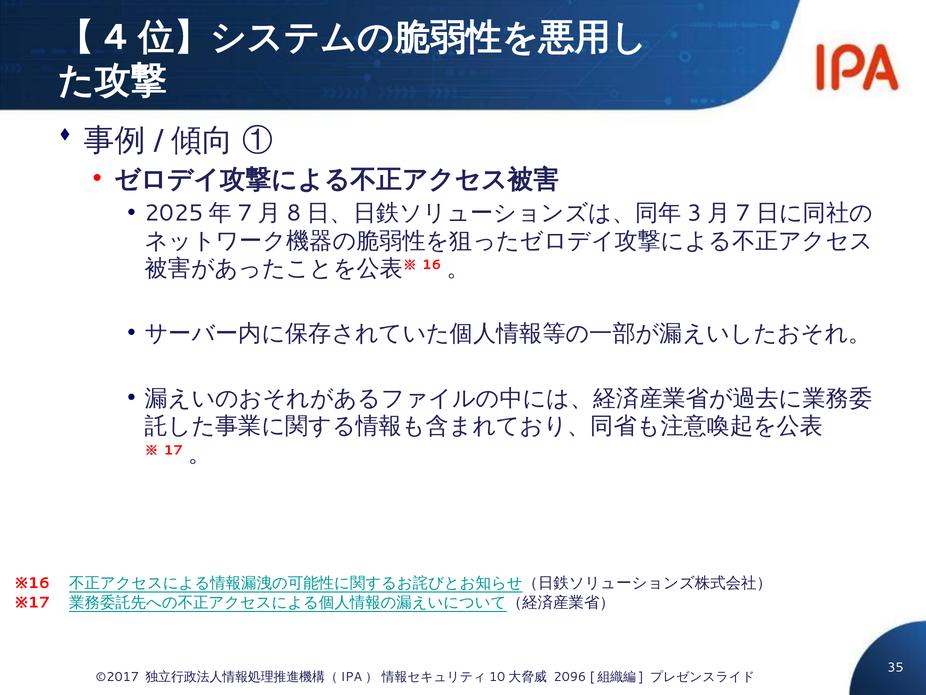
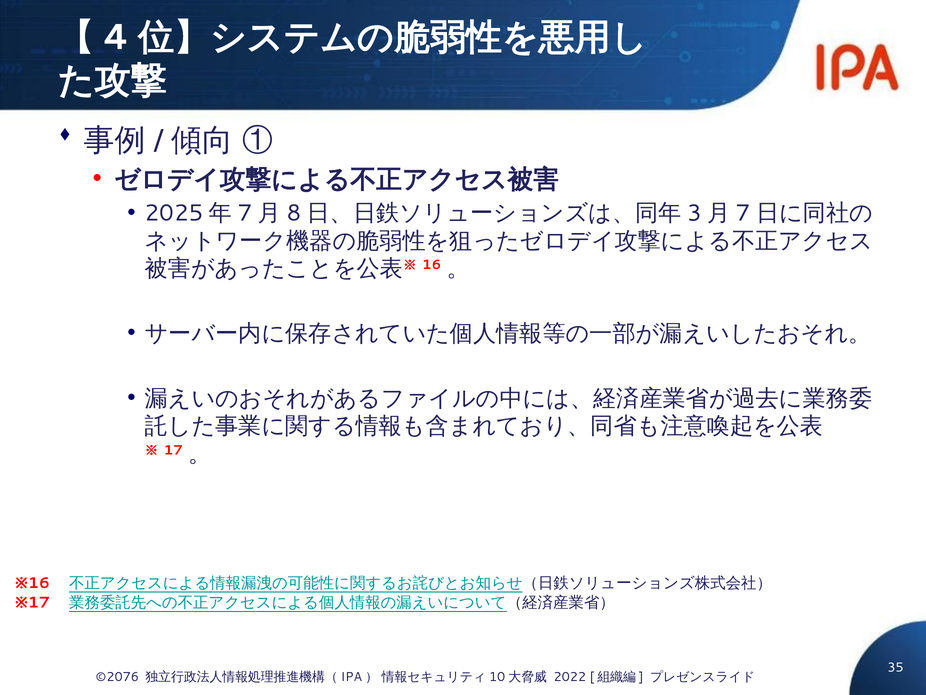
©2017: ©2017 -> ©2076 (117, 677)
2096: 2096 -> 2022 (570, 677)
